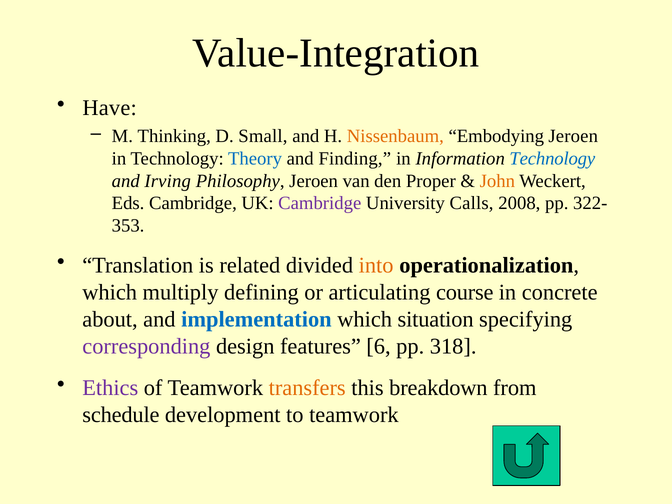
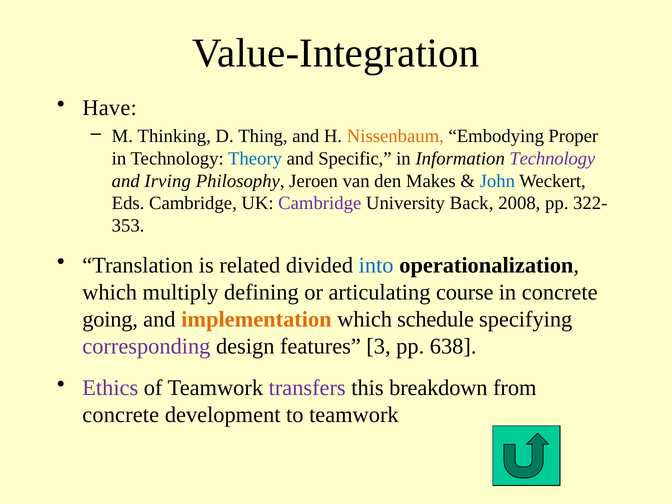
Small: Small -> Thing (263, 136)
Embodying Jeroen: Jeroen -> Proper (573, 136)
Finding: Finding -> Specific (355, 159)
Technology colour: blue -> purple (552, 159)
Proper: Proper -> Makes (431, 181)
John colour: orange -> blue (497, 181)
Calls: Calls -> Back (472, 203)
into colour: orange -> blue (376, 266)
about: about -> going (110, 319)
implementation colour: blue -> orange (256, 319)
situation: situation -> schedule (436, 319)
6: 6 -> 3 (379, 346)
318: 318 -> 638 (453, 346)
transfers colour: orange -> purple (307, 388)
schedule: schedule -> concrete (121, 415)
